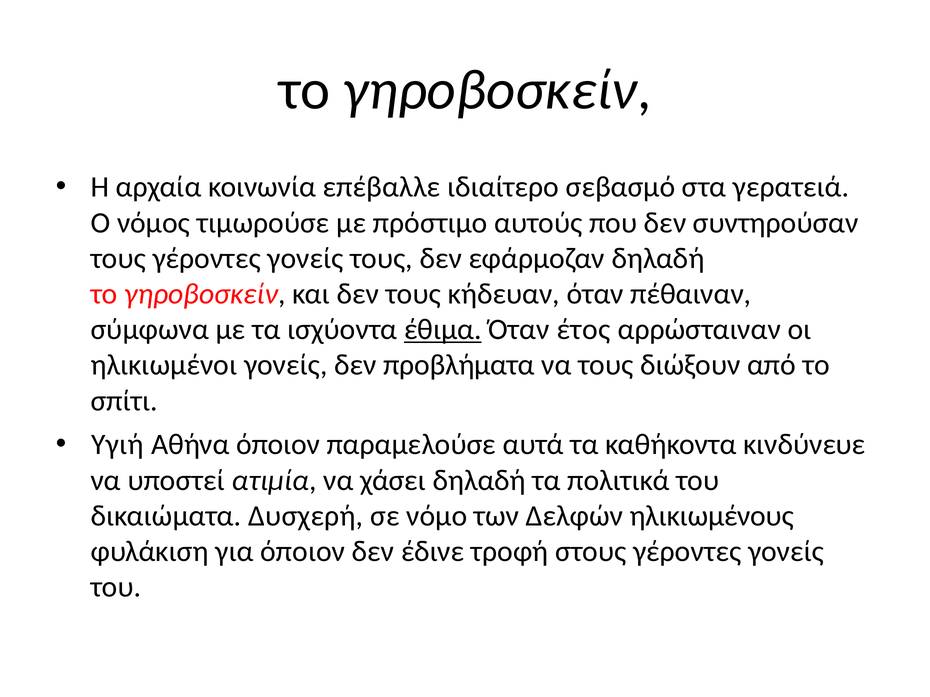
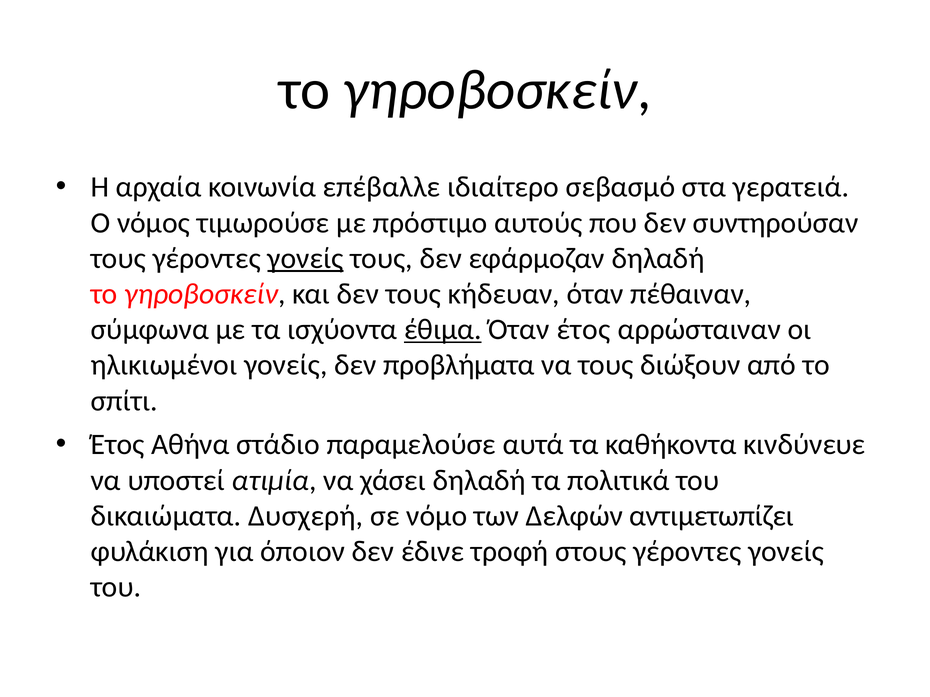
γονείς underline: none -> present (305, 259)
Υγιή: Υγιή -> Έτος (118, 445)
Αθήνα όποιον: όποιον -> στάδιο (278, 445)
ηλικιωμένους: ηλικιωμένους -> αντιμετωπίζει (712, 516)
